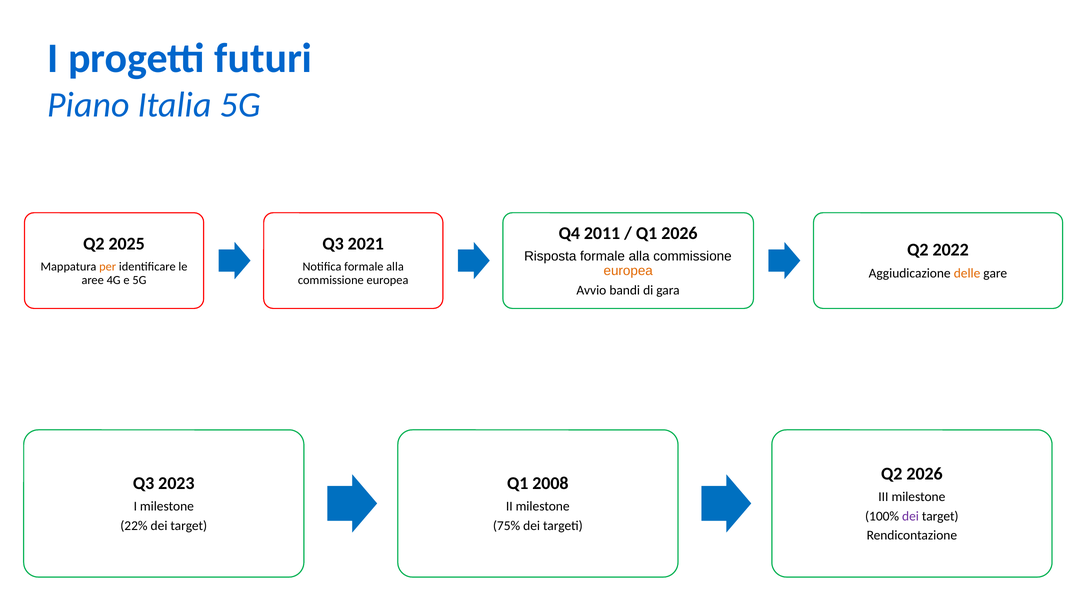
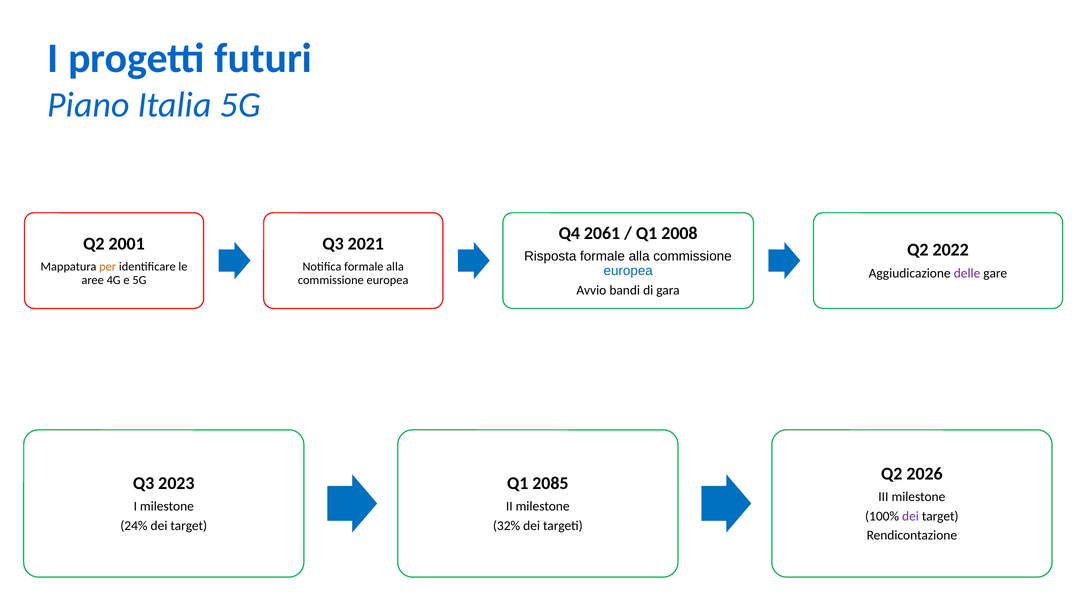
2011: 2011 -> 2061 (602, 233)
Q1 2026: 2026 -> 2008 (679, 233)
2025: 2025 -> 2001 (127, 244)
europea colour: orange -> blue (628, 271)
delle colour: orange -> purple (967, 273)
2008: 2008 -> 2085 (550, 483)
22%: 22% -> 24% (134, 526)
75%: 75% -> 32% (507, 526)
